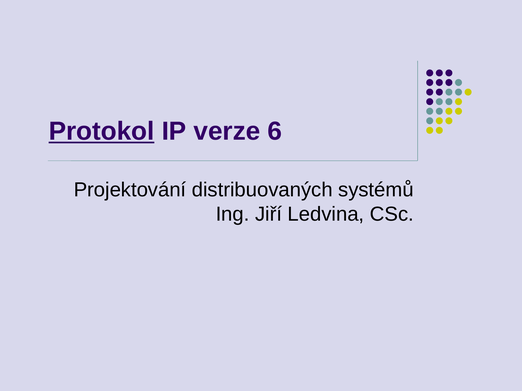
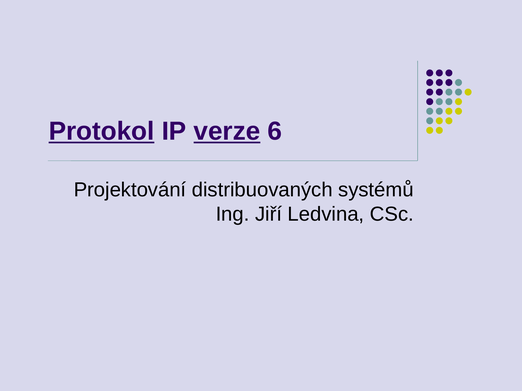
verze underline: none -> present (227, 131)
